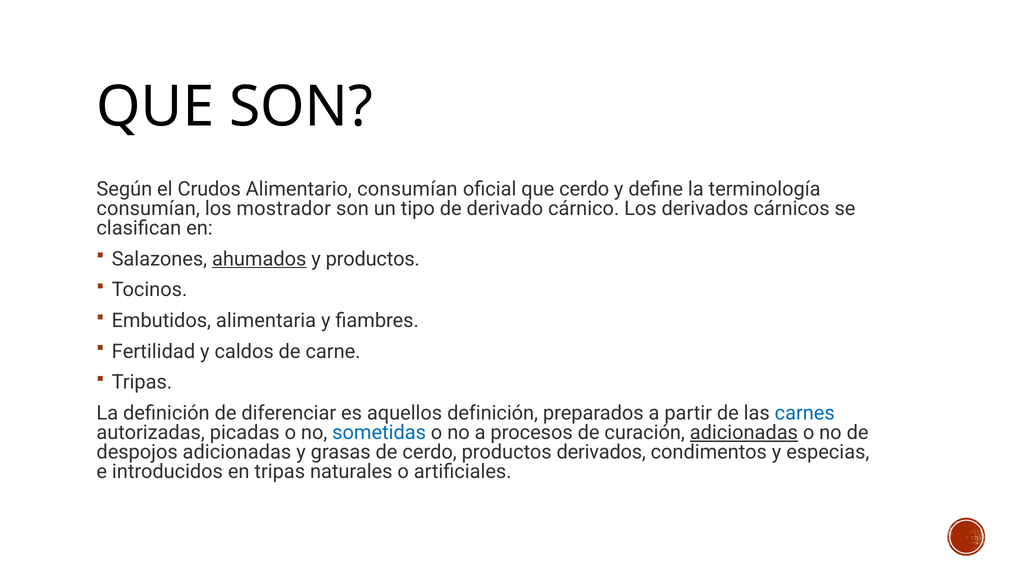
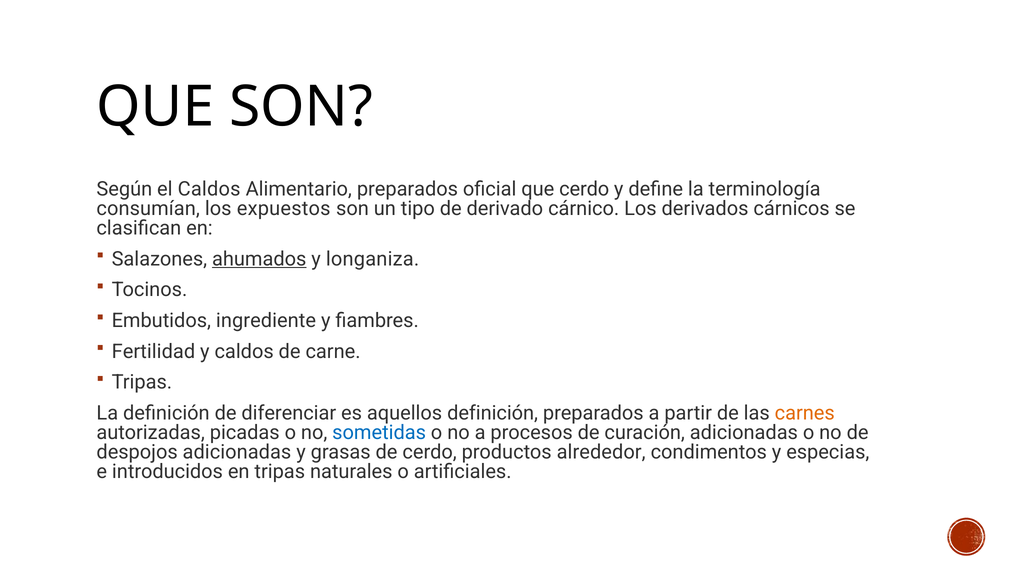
el Crudos: Crudos -> Caldos (209, 189)
Alimentario consumían: consumían -> preparados (407, 189)
mostrador: mostrador -> expuestos (284, 209)
y productos: productos -> longaniza (373, 259)
alimentaria: alimentaria -> ingrediente (266, 320)
carnes colour: blue -> orange (805, 413)
adicionadas underline: present -> none (744, 432)
productos derivados: derivados -> alrededor (601, 452)
